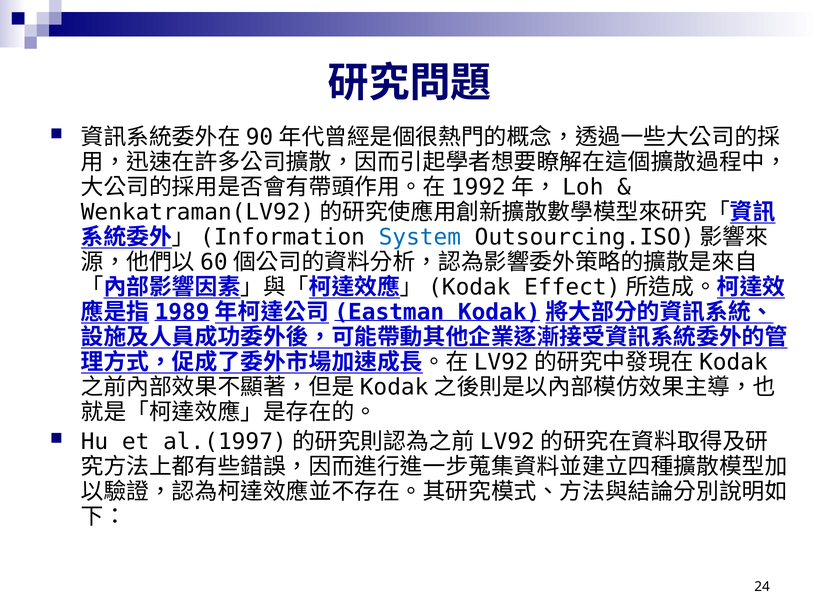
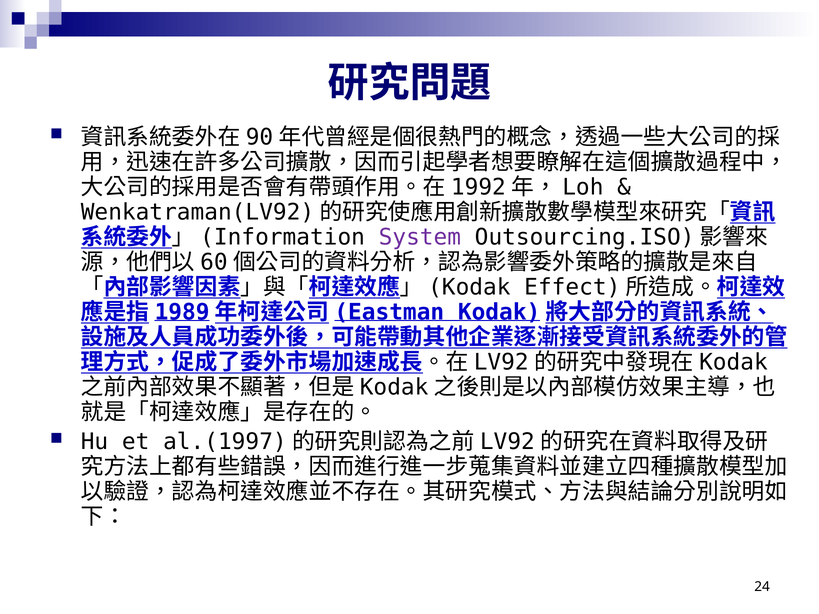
System colour: blue -> purple (420, 237)
